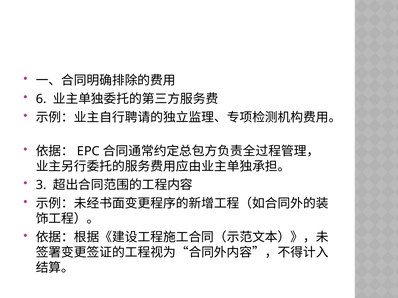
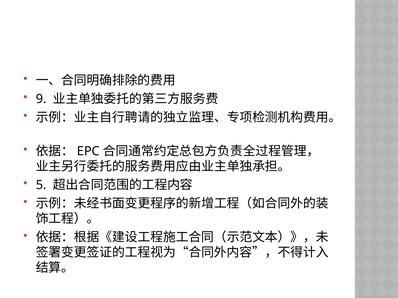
6: 6 -> 9 (41, 99)
3: 3 -> 5 (41, 185)
